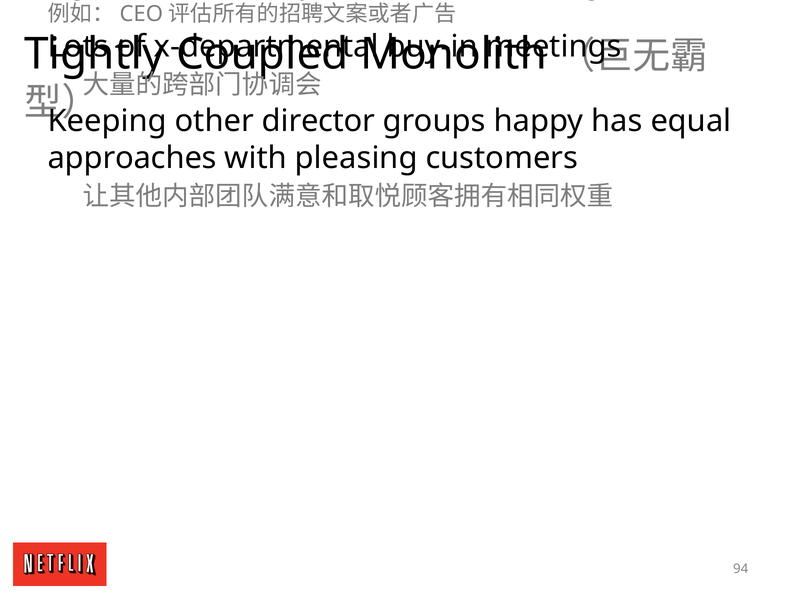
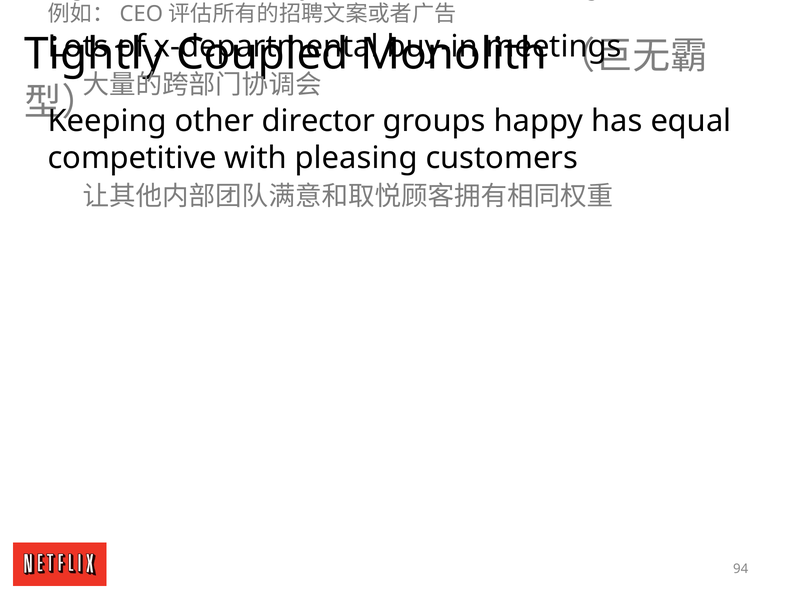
approaches: approaches -> competitive (132, 158)
